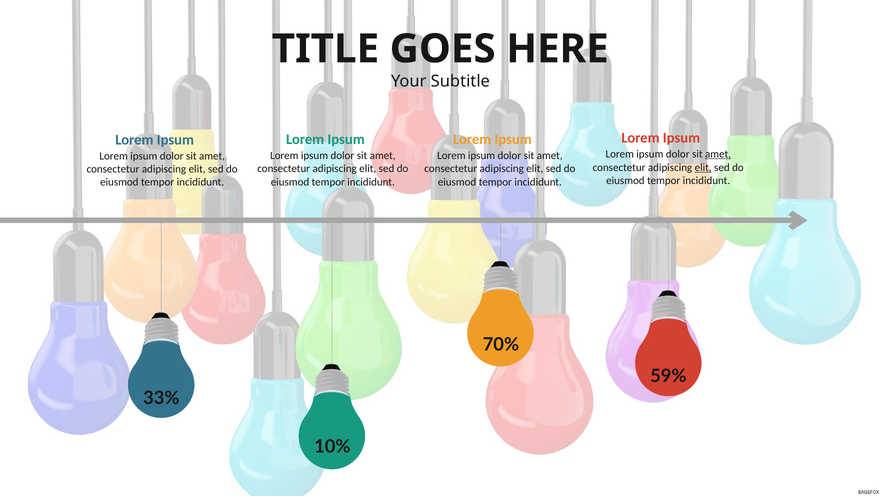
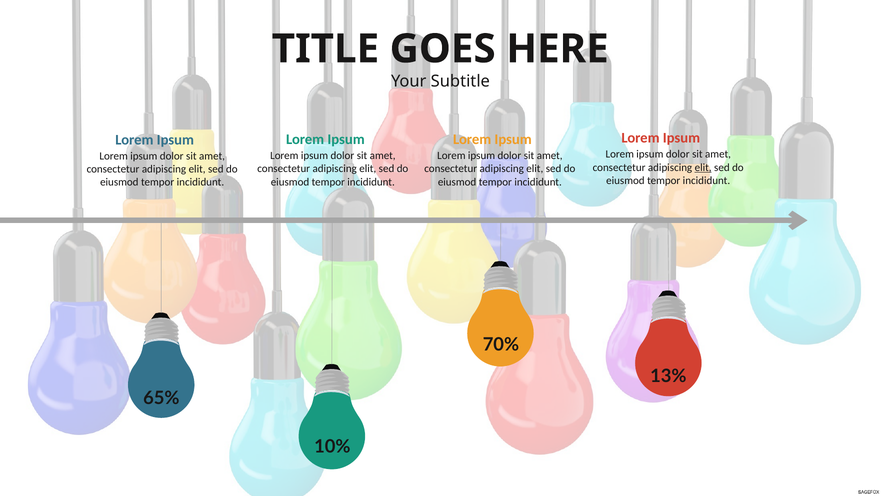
amet underline: present -> none (718, 154)
59%: 59% -> 13% (668, 376)
33%: 33% -> 65% (161, 398)
